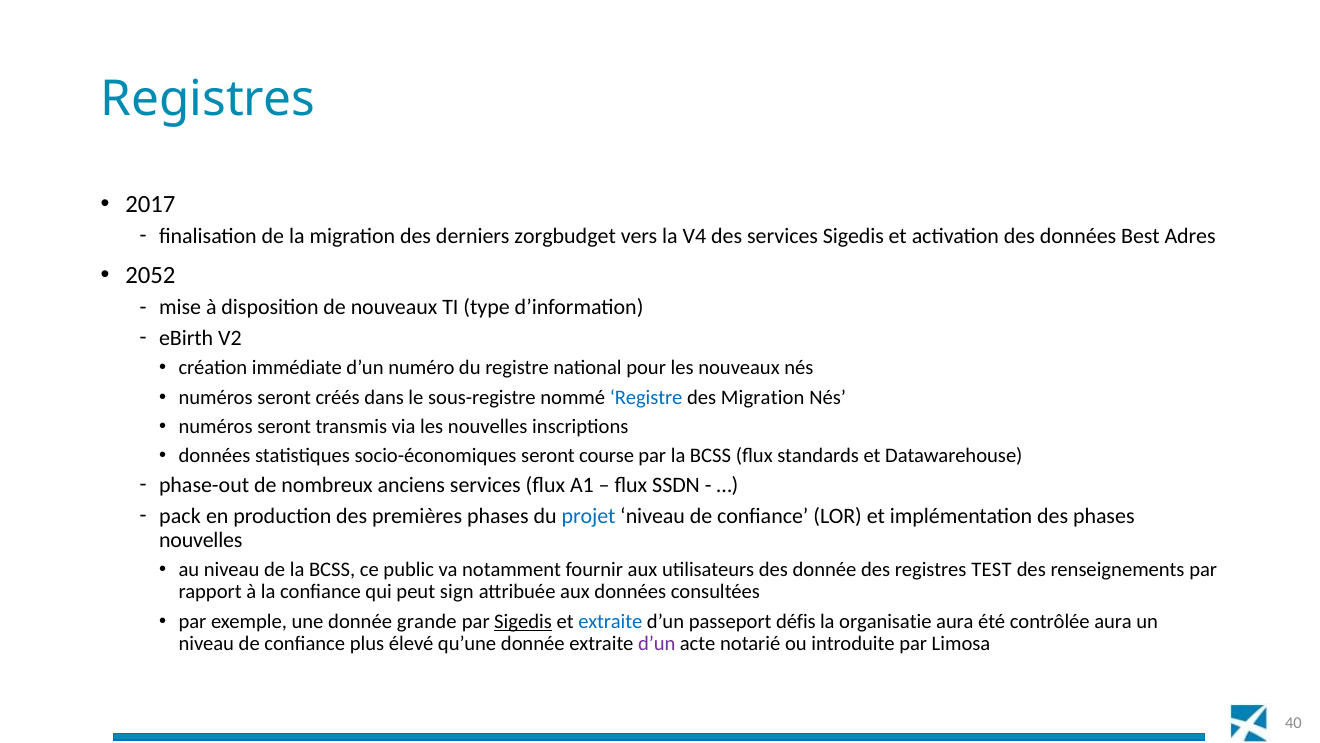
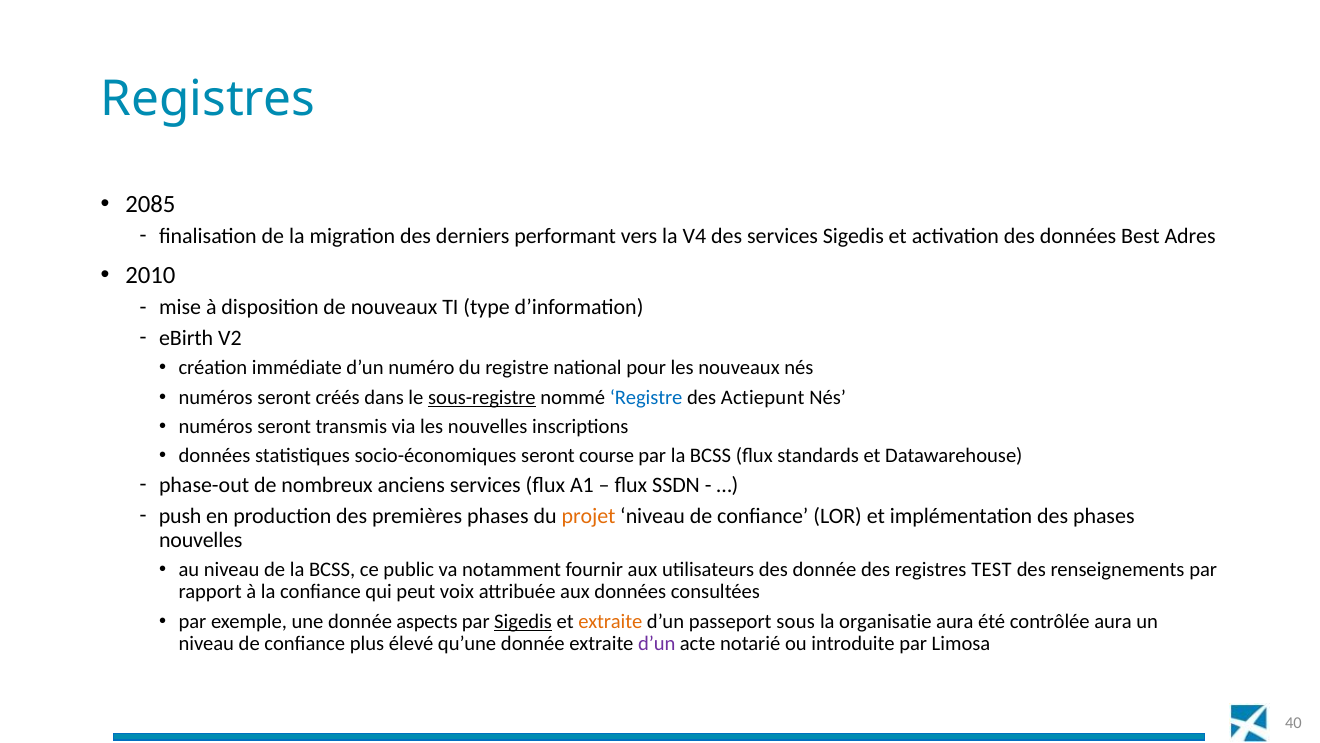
2017: 2017 -> 2085 (150, 204)
zorgbudget: zorgbudget -> performant (565, 236)
2052: 2052 -> 2010 (150, 275)
sous-registre underline: none -> present (482, 397)
des Migration: Migration -> Actiepunt (763, 397)
pack: pack -> push (180, 516)
projet colour: blue -> orange (589, 516)
sign: sign -> voix (457, 592)
grande: grande -> aspects (427, 621)
extraite colour: blue -> orange (610, 621)
défis: défis -> sous (796, 621)
